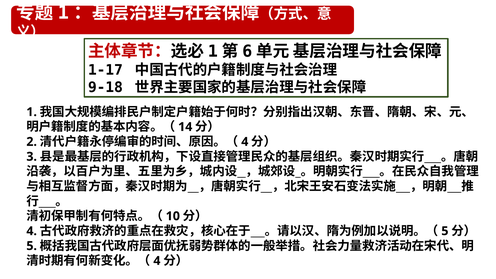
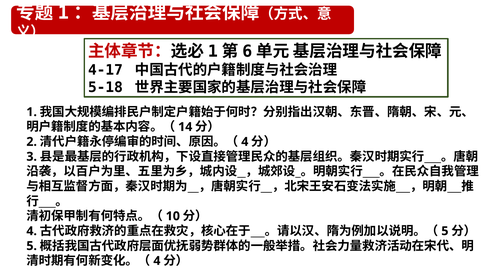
1-17: 1-17 -> 4-17 (105, 70)
9-18: 9-18 -> 5-18 (105, 87)
